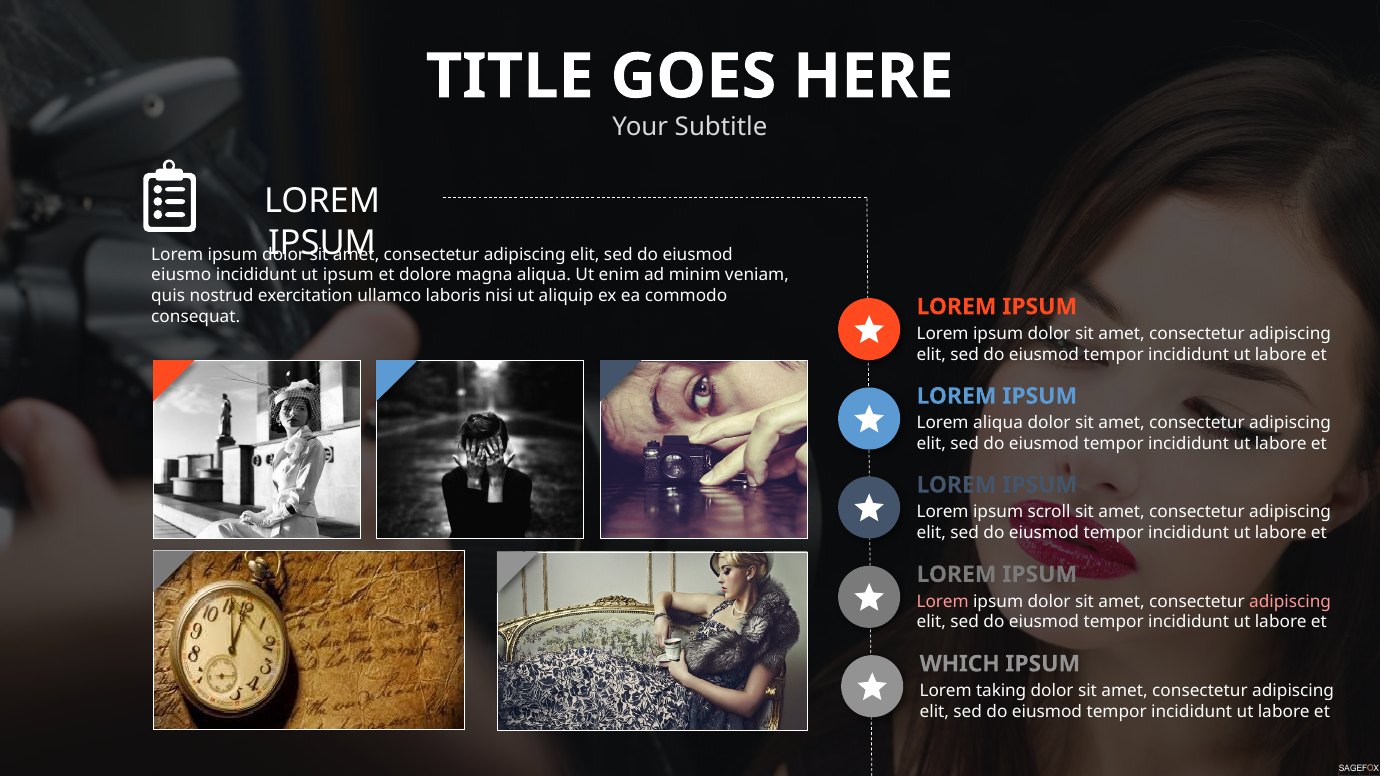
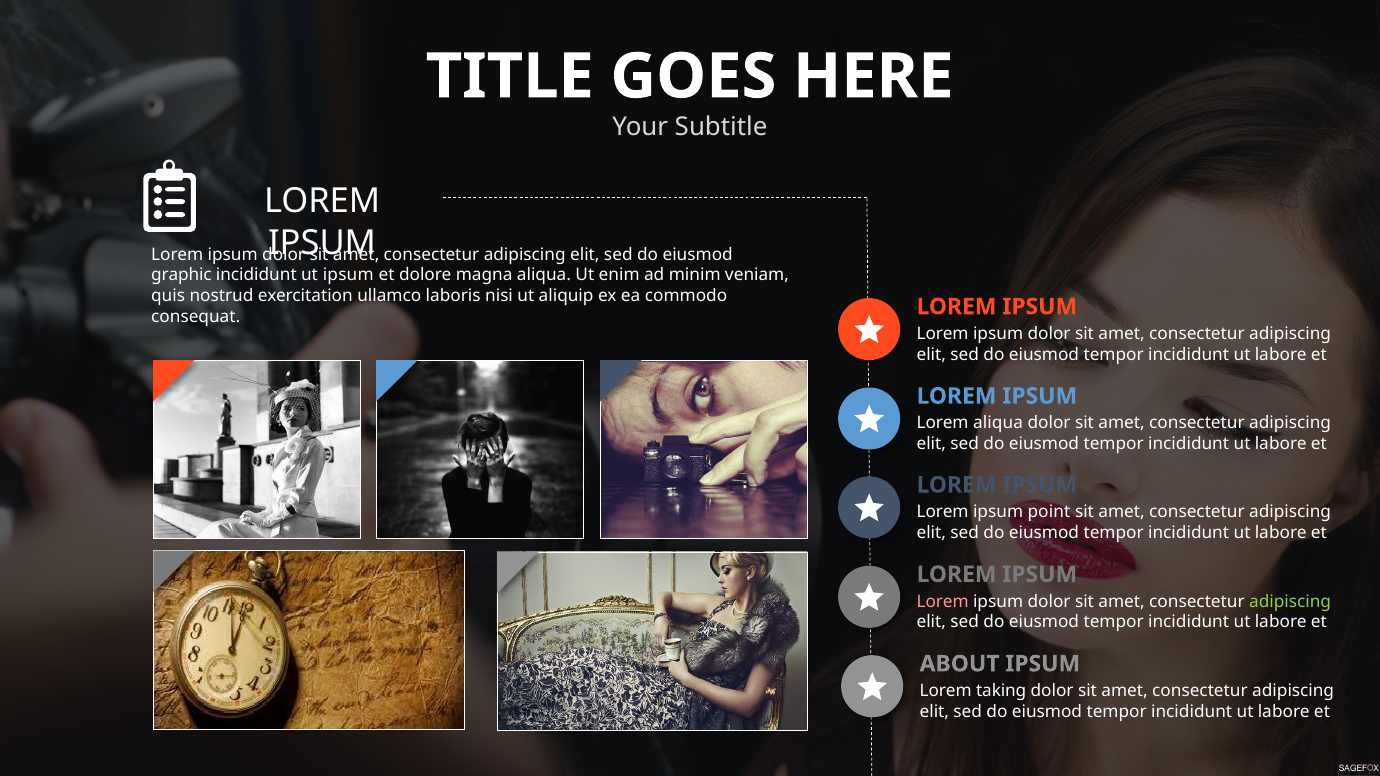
eiusmo: eiusmo -> graphic (181, 275)
scroll: scroll -> point (1049, 512)
adipiscing colour: pink -> light green (1290, 602)
WHICH: WHICH -> ABOUT (960, 664)
